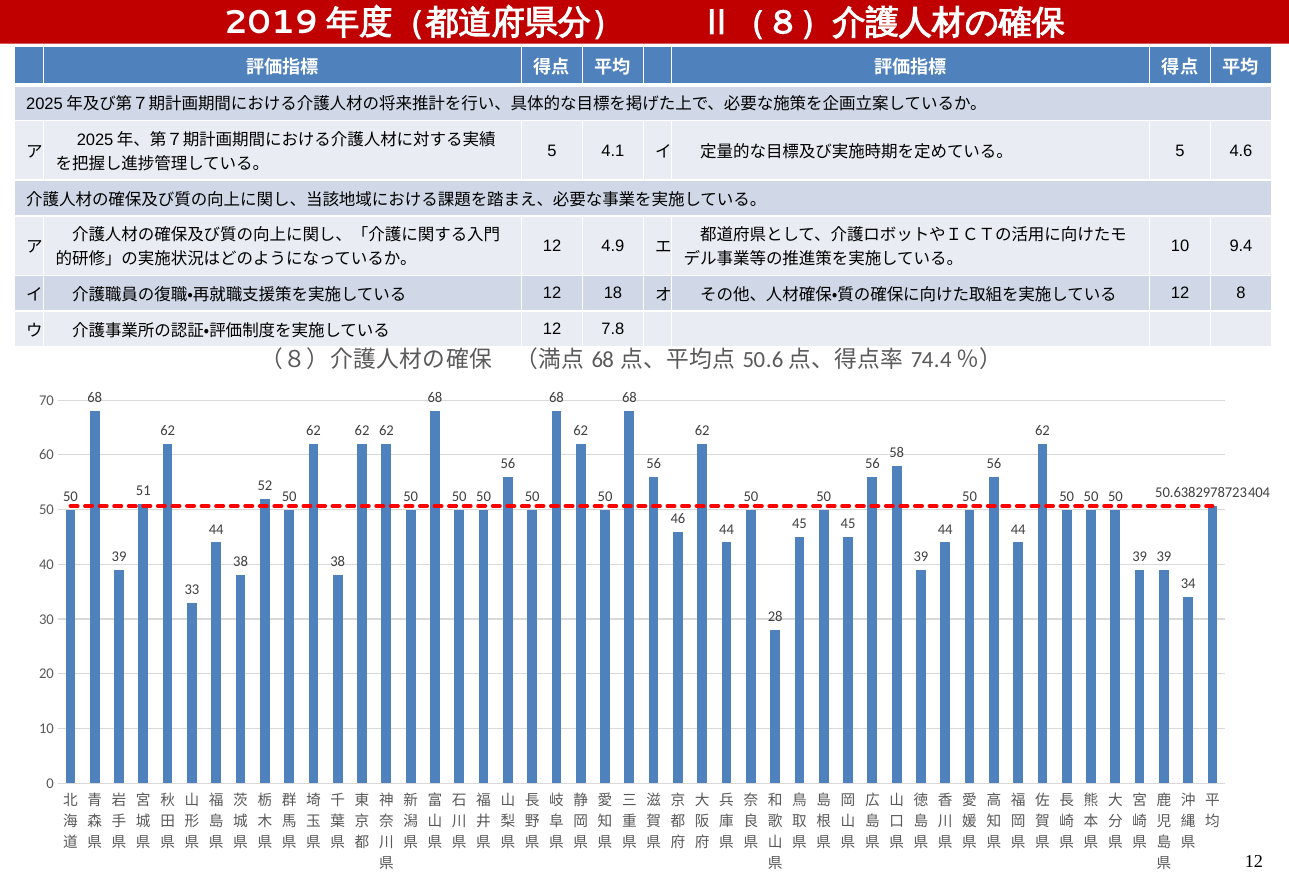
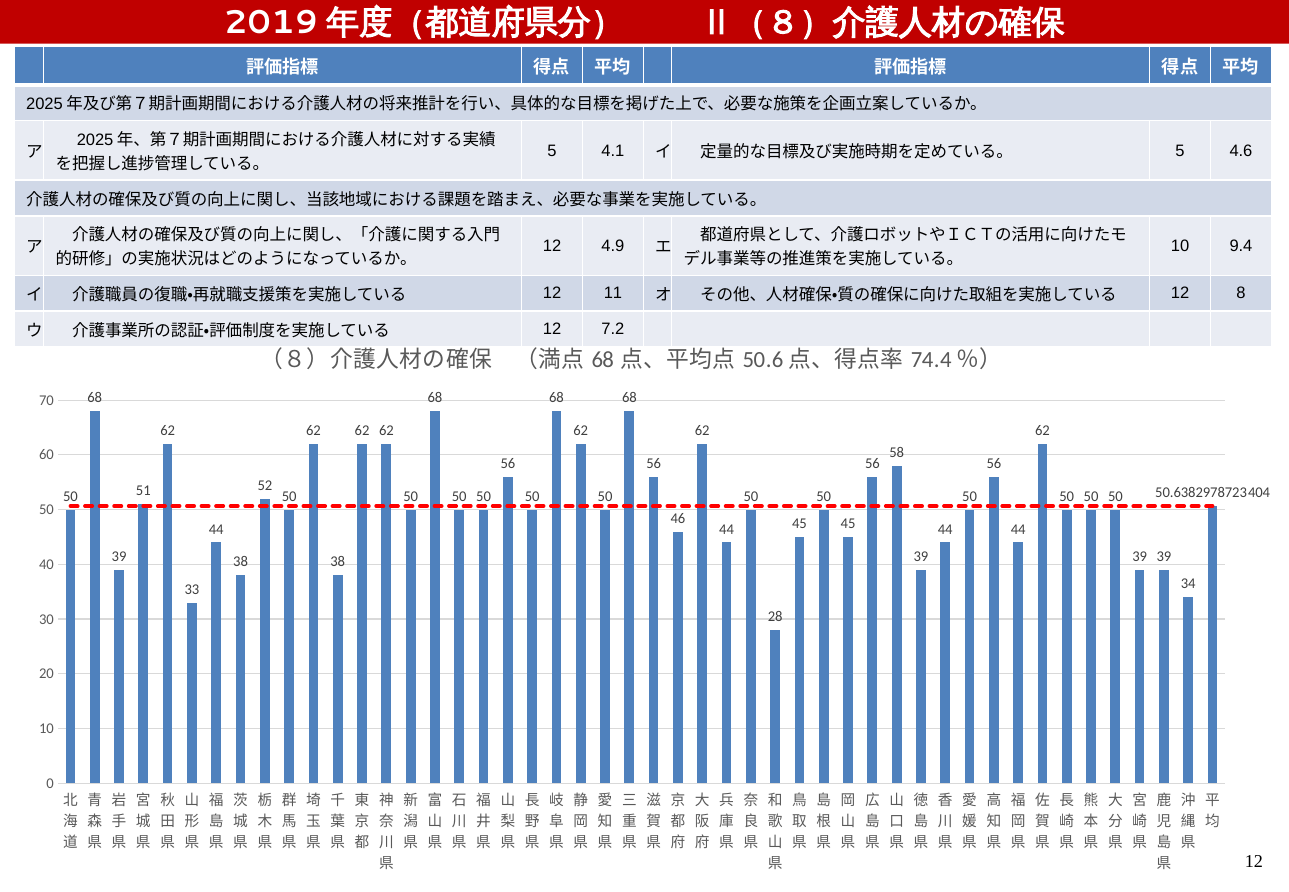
18: 18 -> 11 (613, 294)
7.8: 7.8 -> 7.2 (613, 329)
